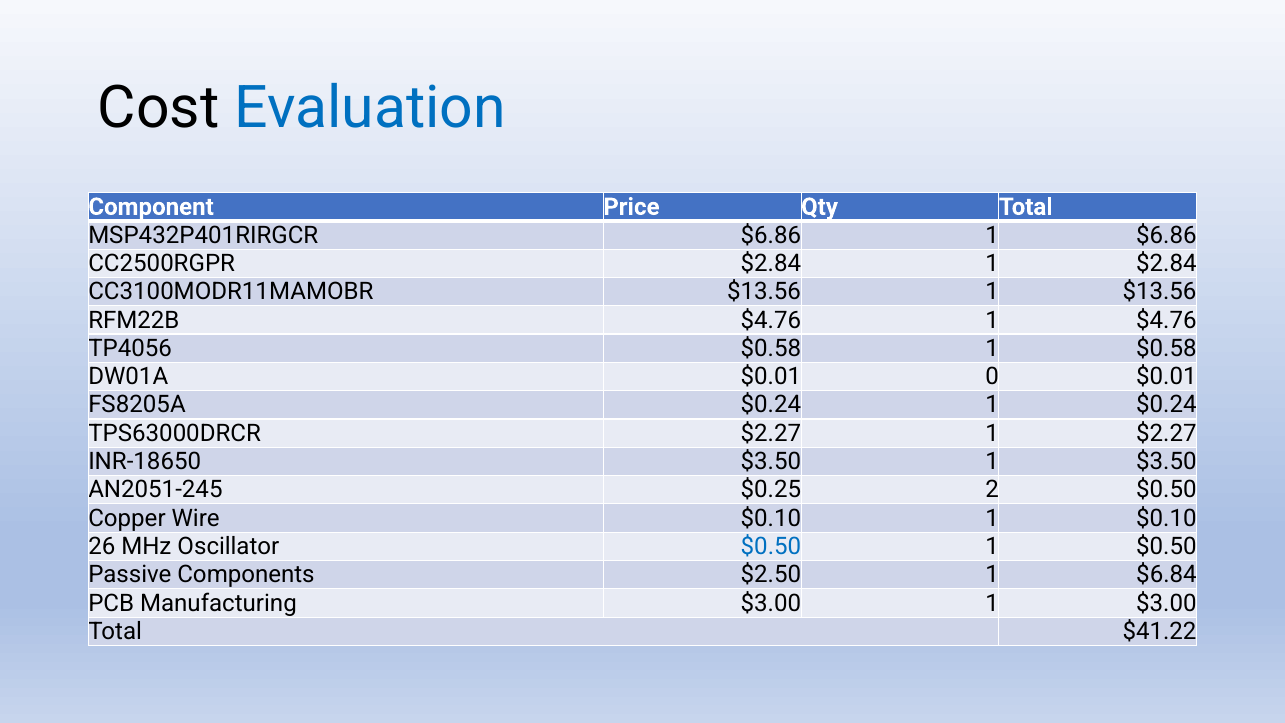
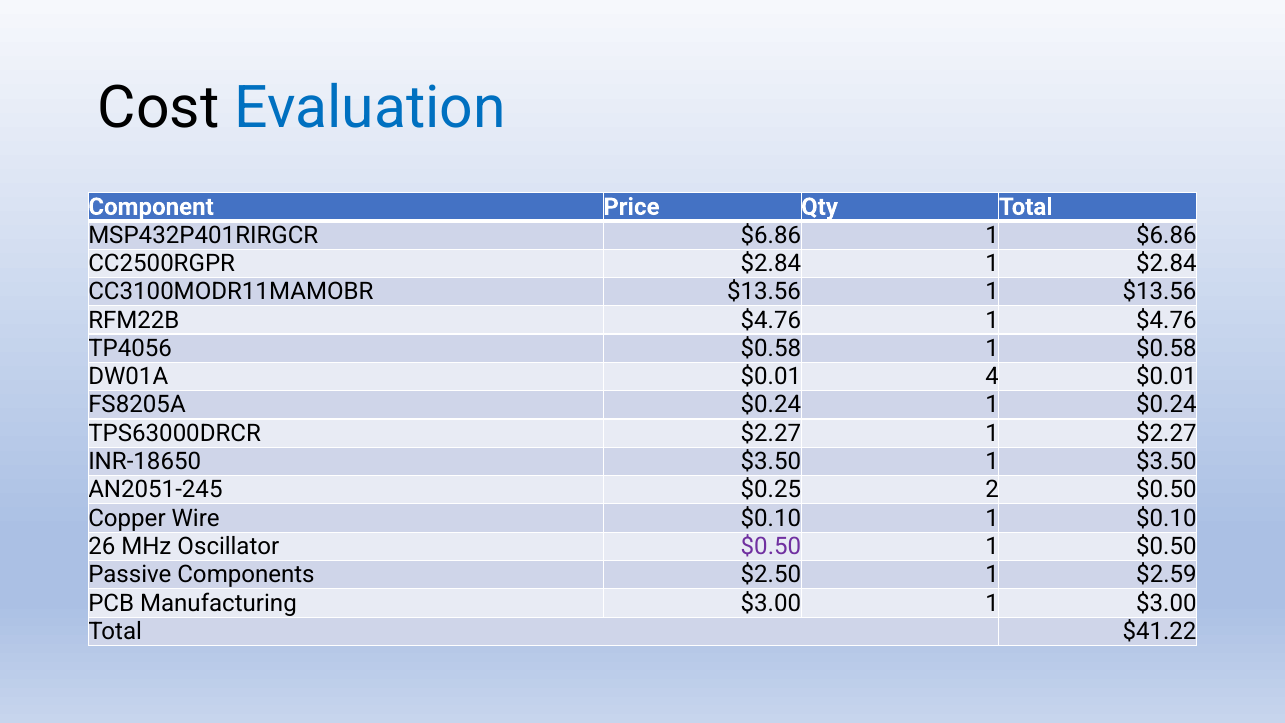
0: 0 -> 4 (992, 377)
$0.50 colour: blue -> purple (771, 546)
$6.84: $6.84 -> $2.59 (1166, 575)
